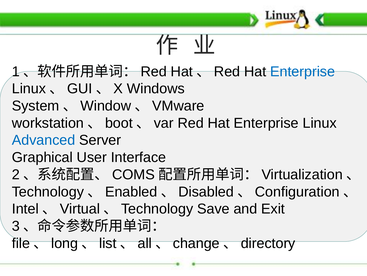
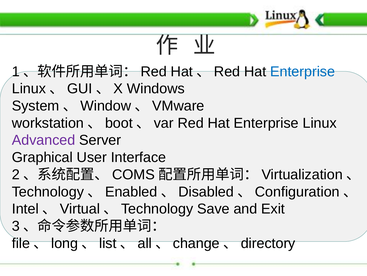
Advanced colour: blue -> purple (44, 140)
